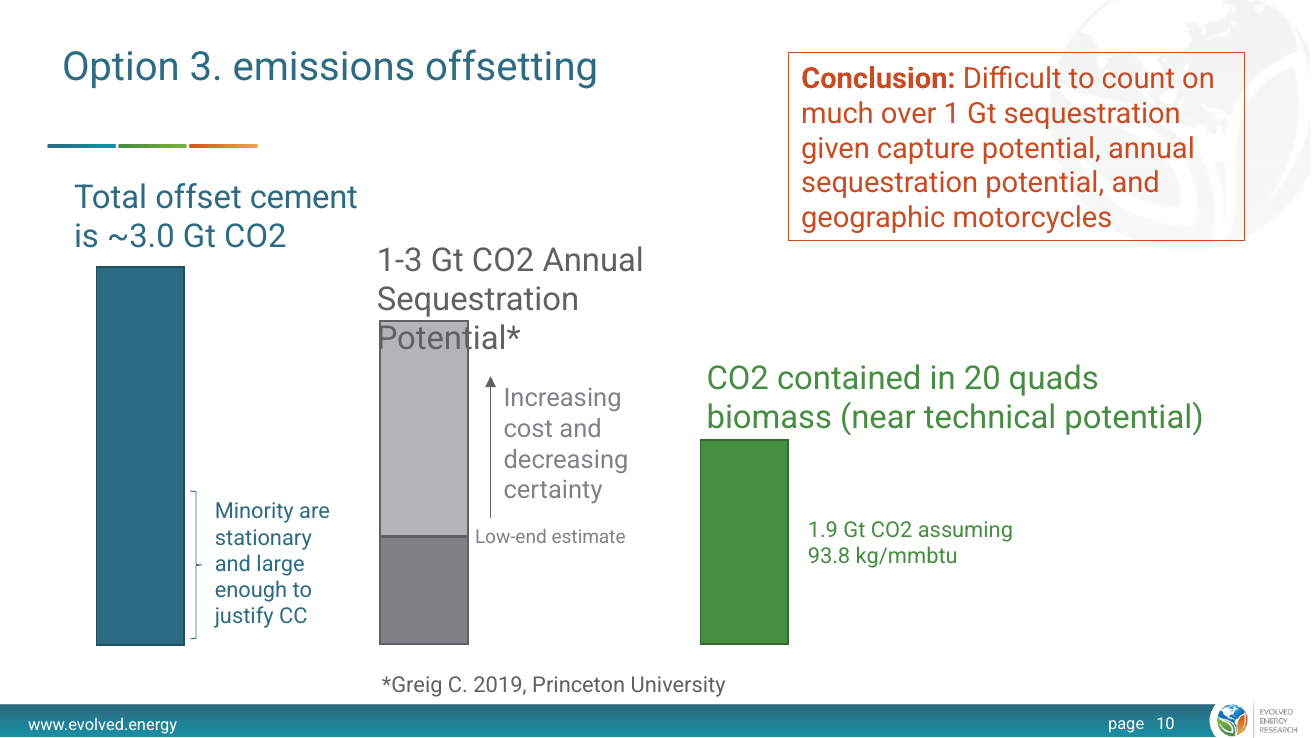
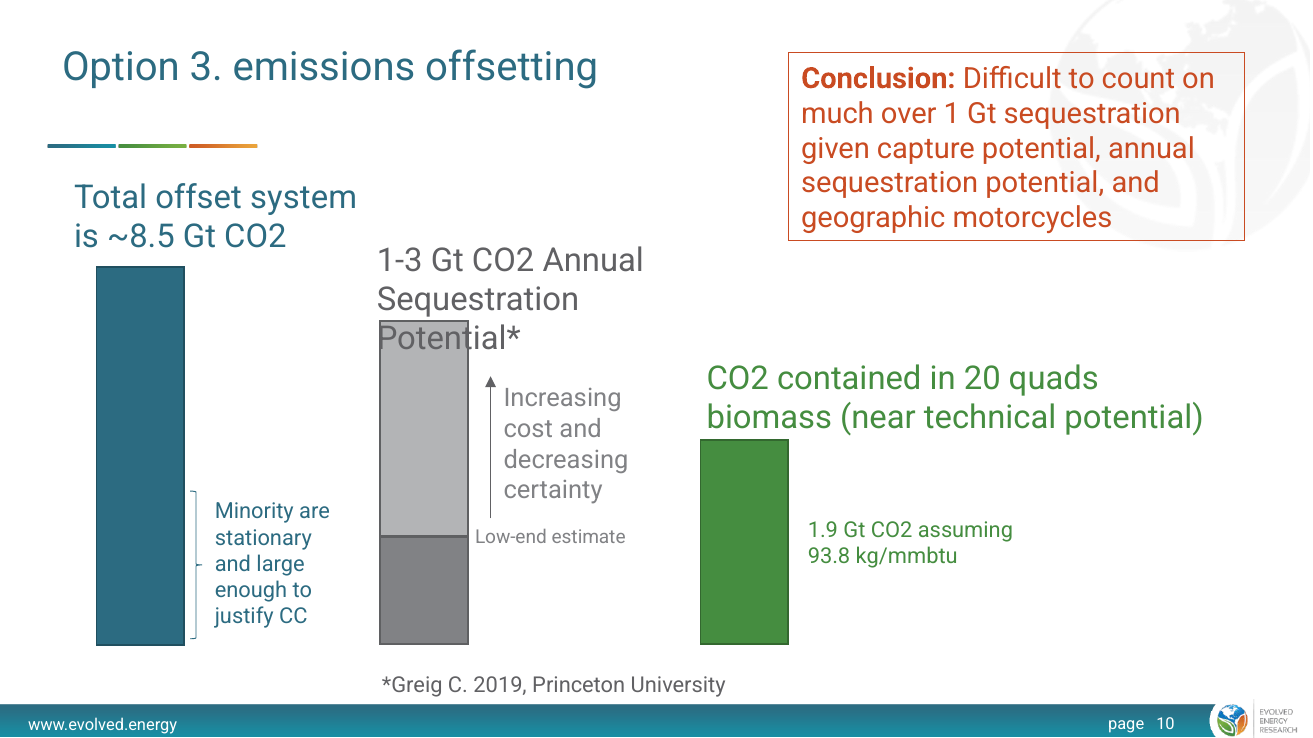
cement: cement -> system (304, 198)
~3.0: ~3.0 -> ~8.5 (141, 237)
